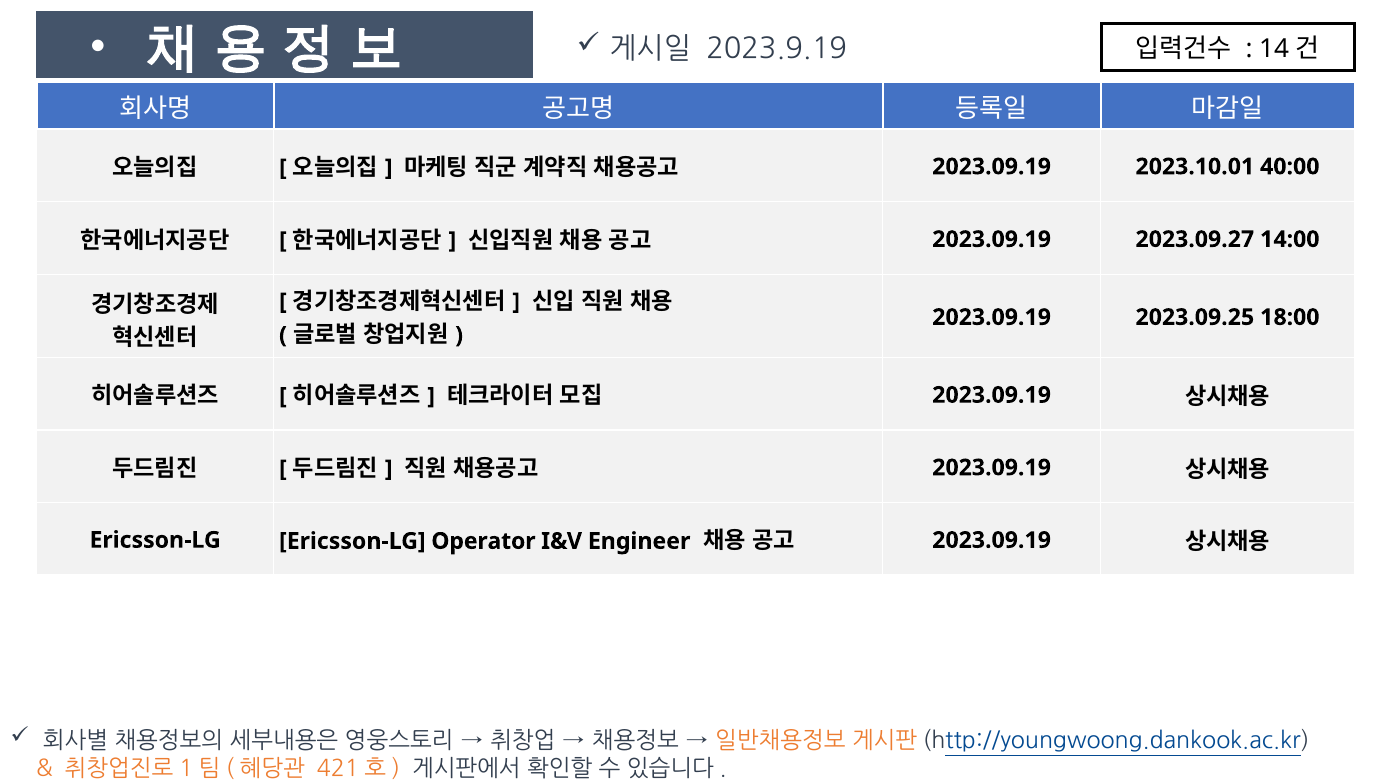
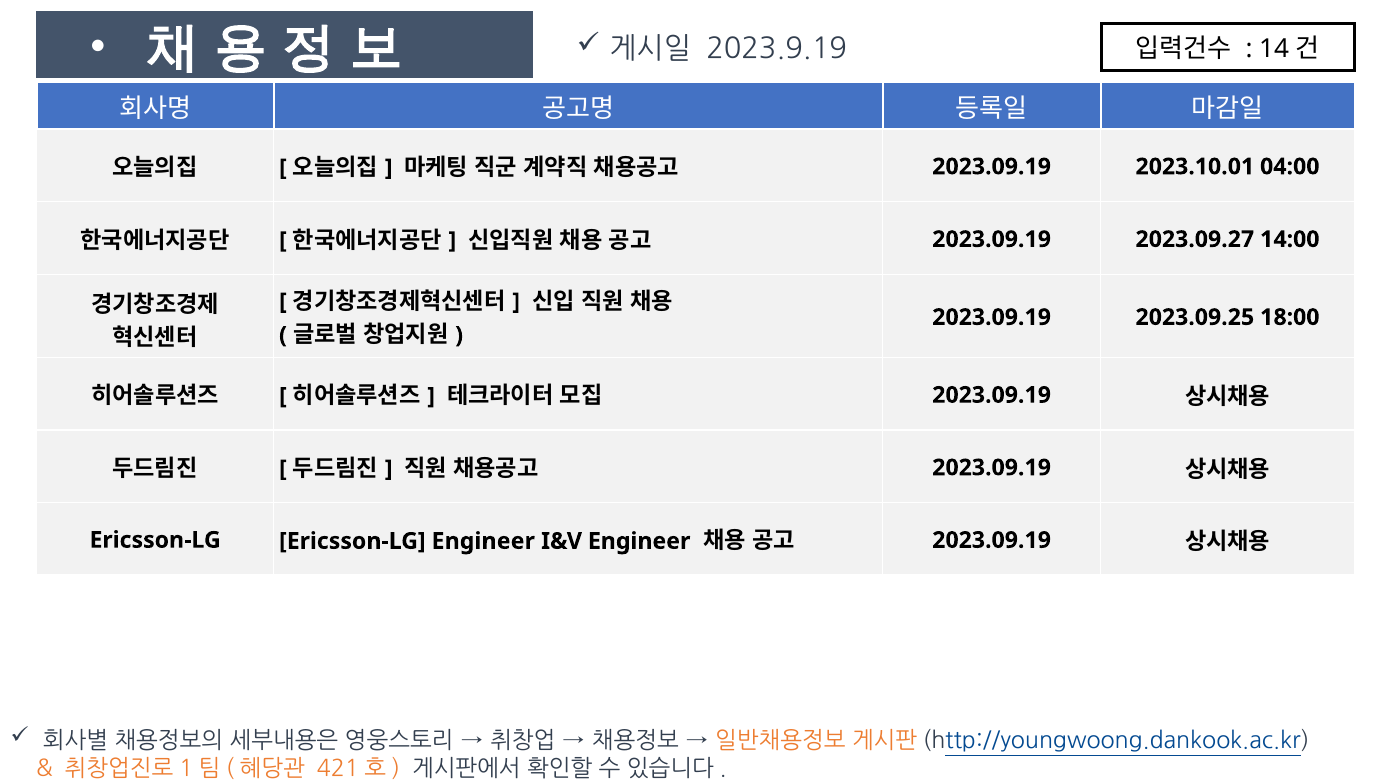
40:00: 40:00 -> 04:00 (1290, 167)
Ericsson-LG Operator: Operator -> Engineer (483, 541)
